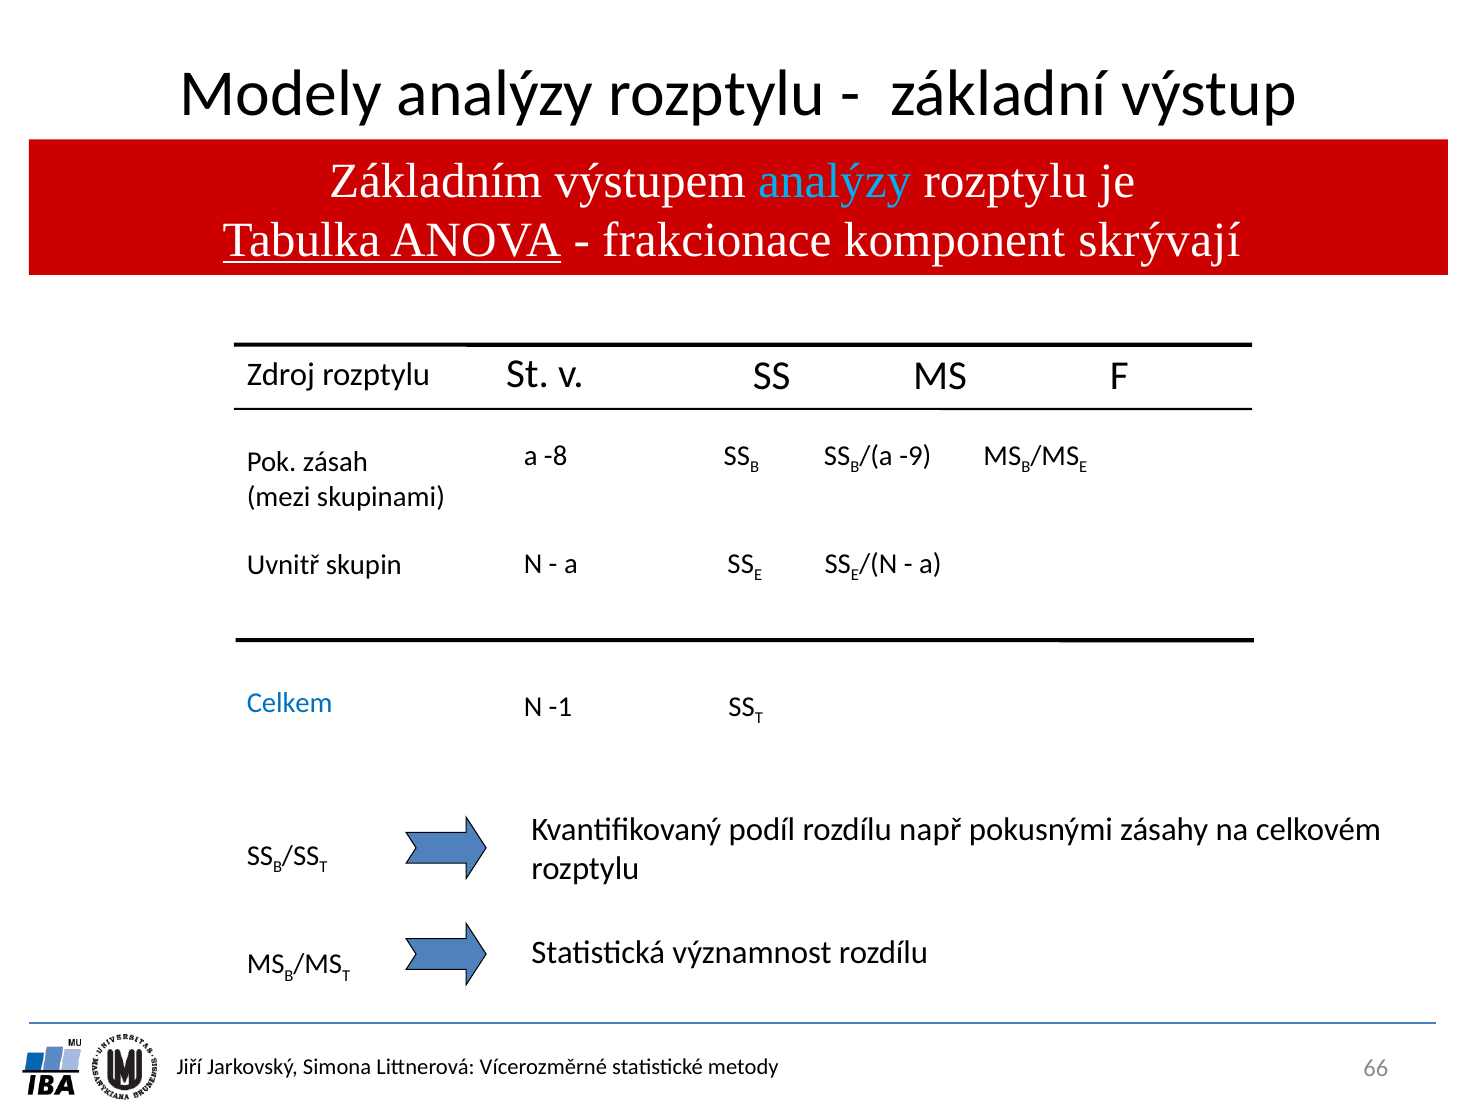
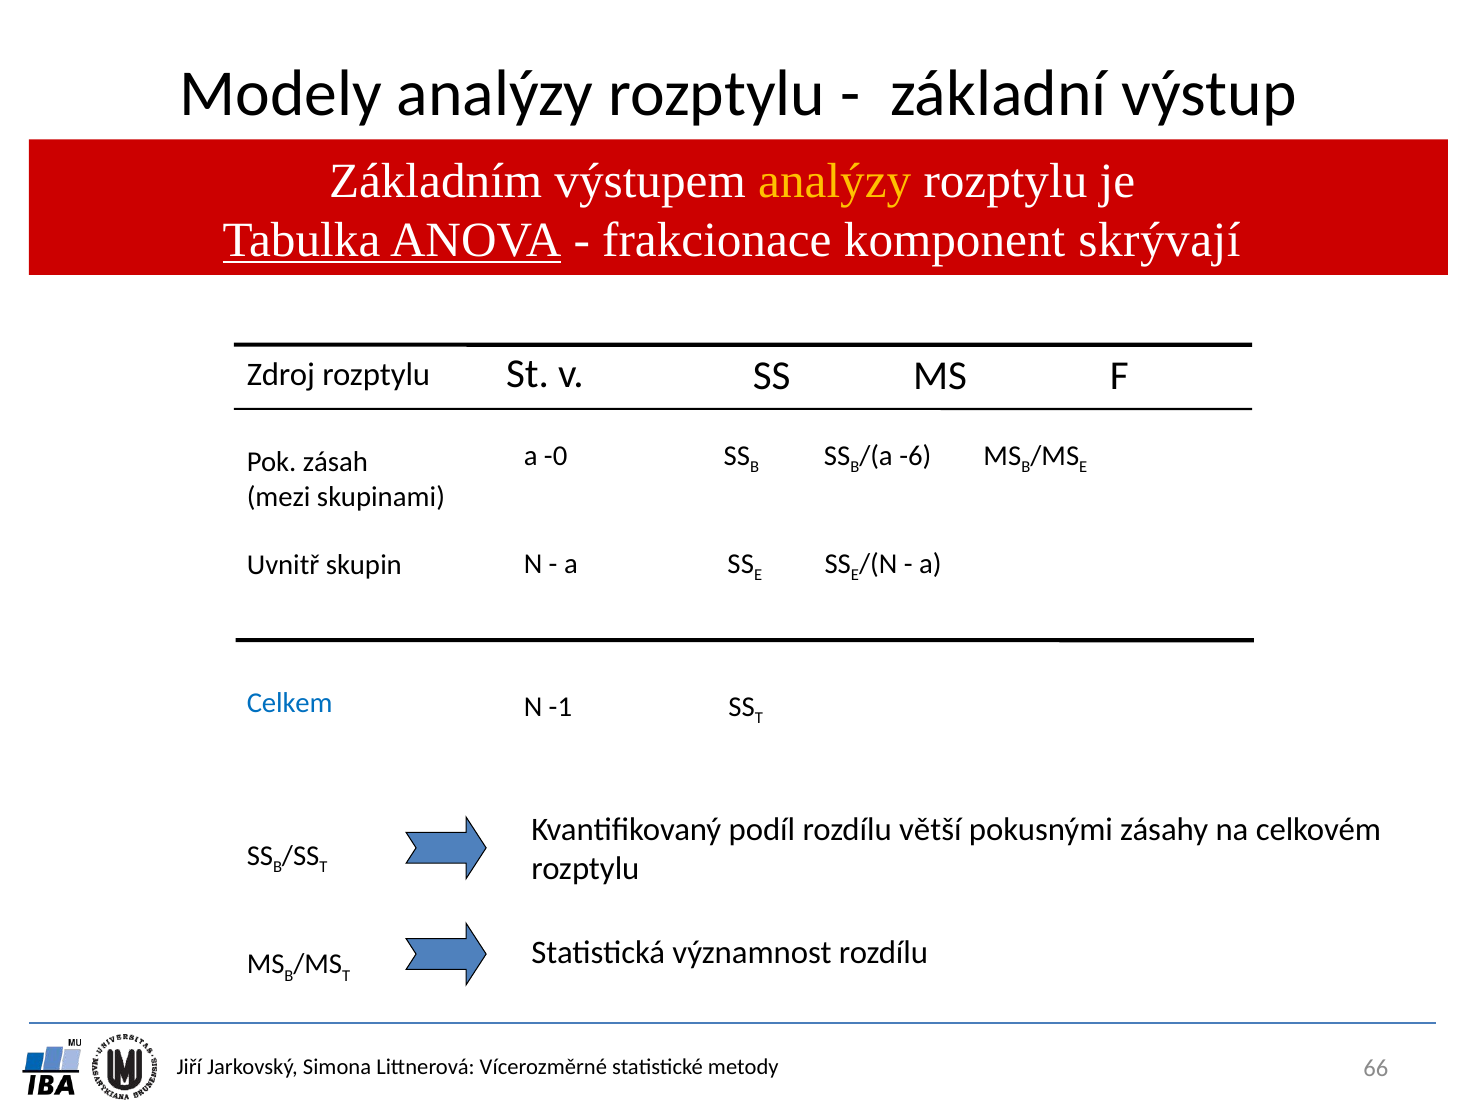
analýzy colour: light blue -> yellow (835, 181)
-8: -8 -> -0 (556, 456)
-9: -9 -> -6 (915, 456)
např: např -> větší (930, 829)
